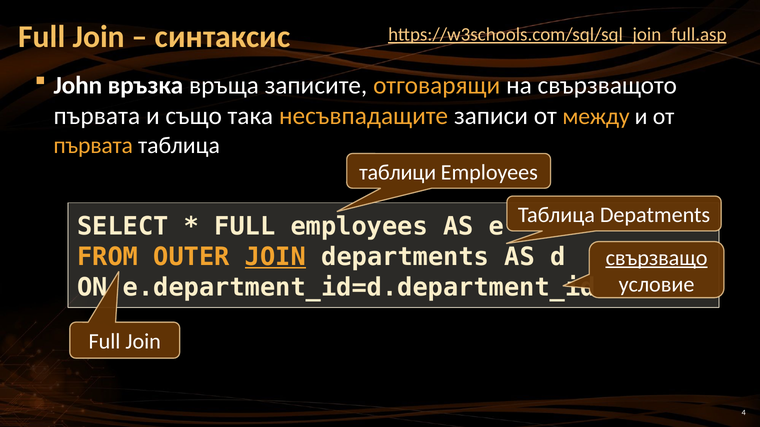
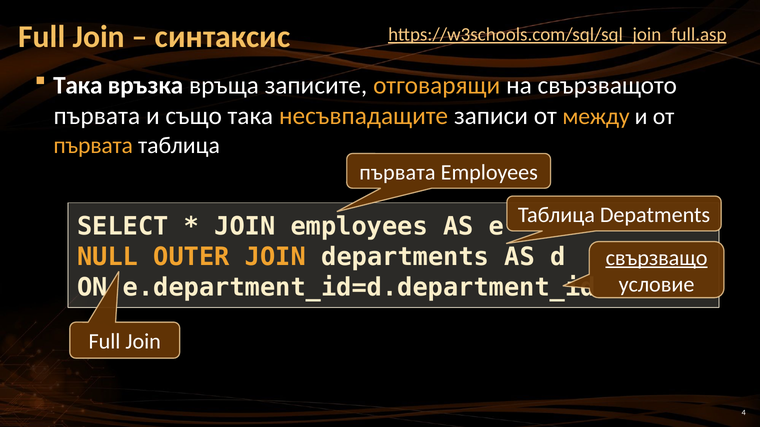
John: John -> Така (78, 86)
таблици: таблици -> първата (397, 173)
FULL: FULL -> JOIN (245, 227)
FROM: FROM -> NULL (108, 257)
JOIN underline: present -> none (275, 257)
